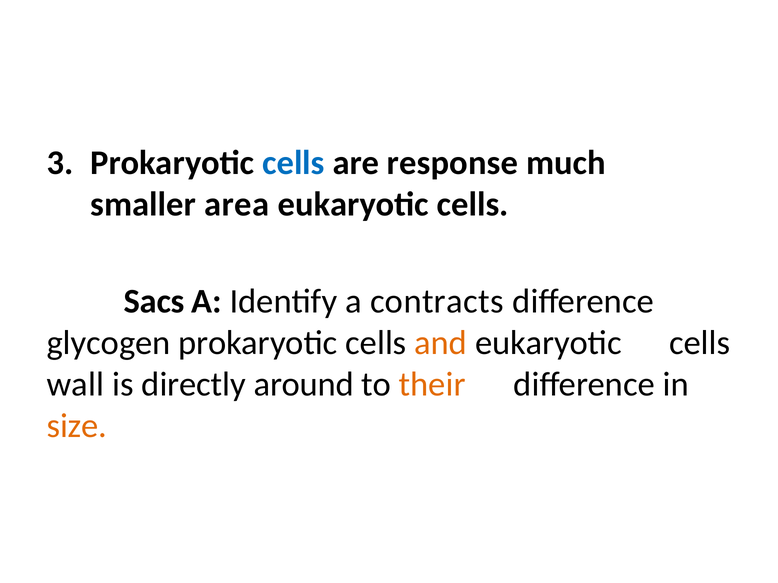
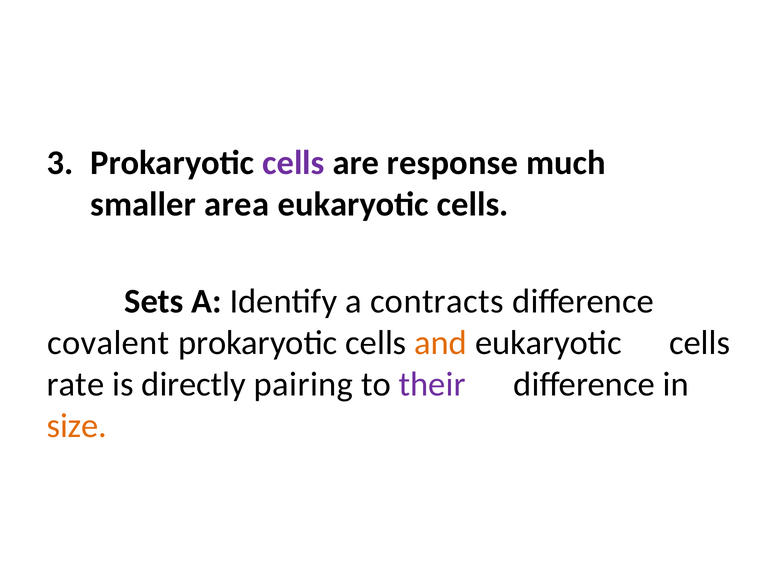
cells colour: blue -> purple (293, 163)
Sacs: Sacs -> Sets (154, 302)
glycogen: glycogen -> covalent (108, 343)
wall: wall -> rate (75, 385)
around: around -> pairing (304, 385)
their colour: orange -> purple (432, 385)
